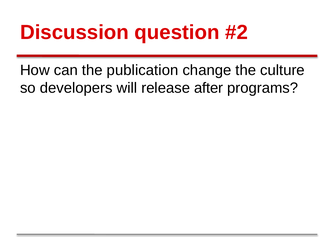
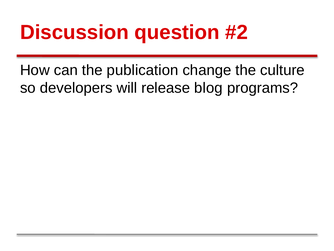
after: after -> blog (208, 88)
